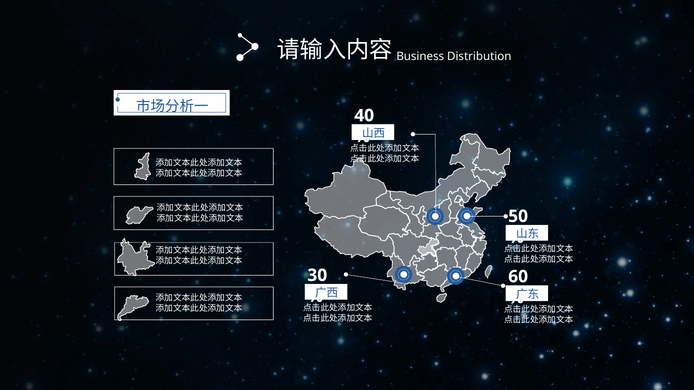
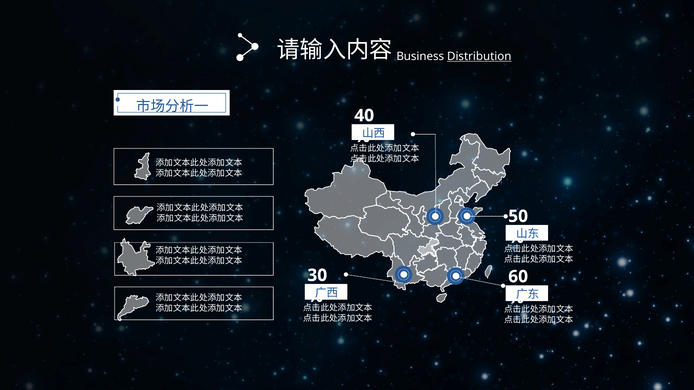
Distribution underline: none -> present (479, 56)
